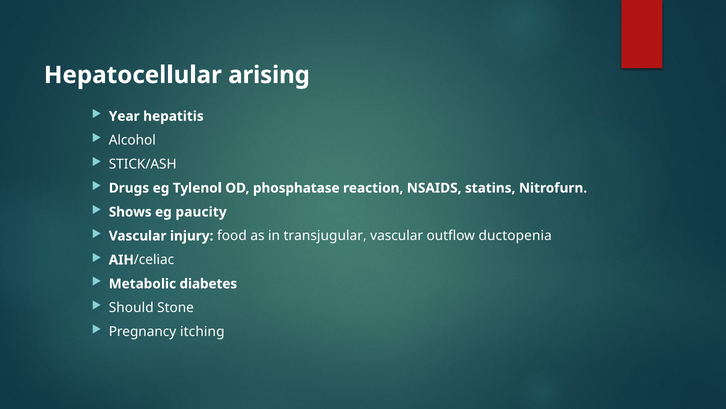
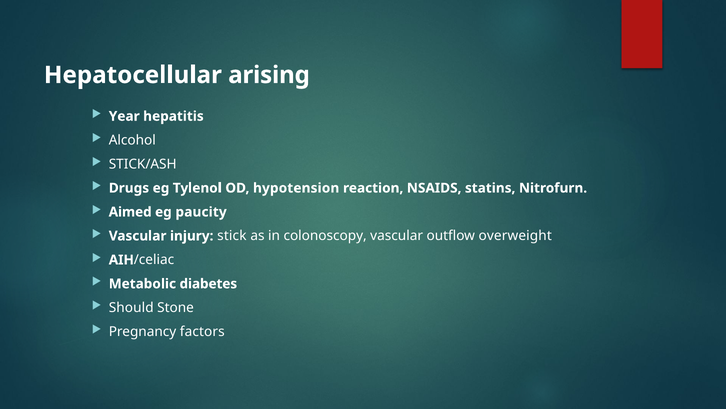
phosphatase: phosphatase -> hypotension (296, 188)
Shows: Shows -> Aimed (130, 212)
food: food -> stick (232, 236)
transjugular: transjugular -> colonoscopy (325, 236)
ductopenia: ductopenia -> overweight (515, 236)
itching: itching -> factors (202, 331)
